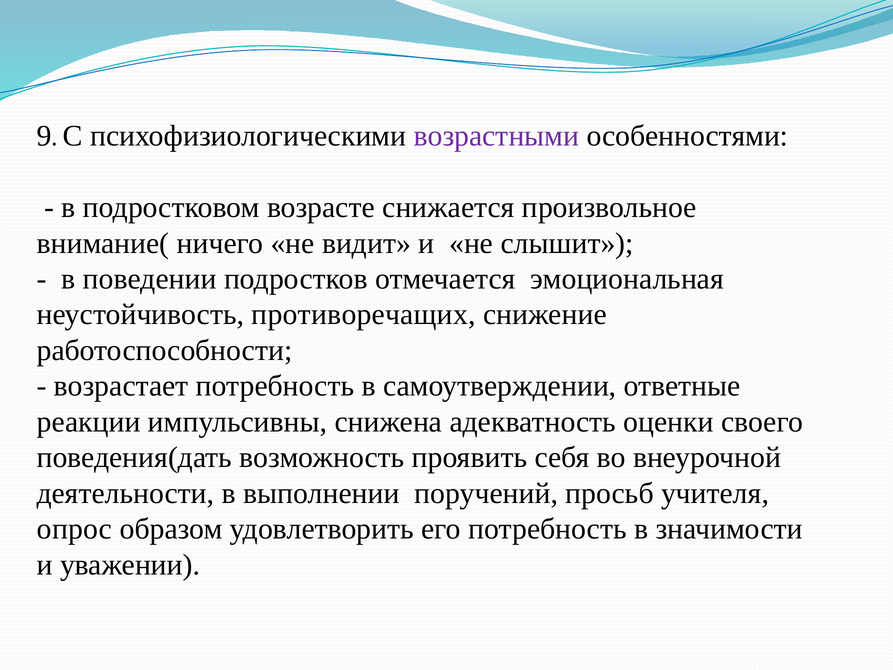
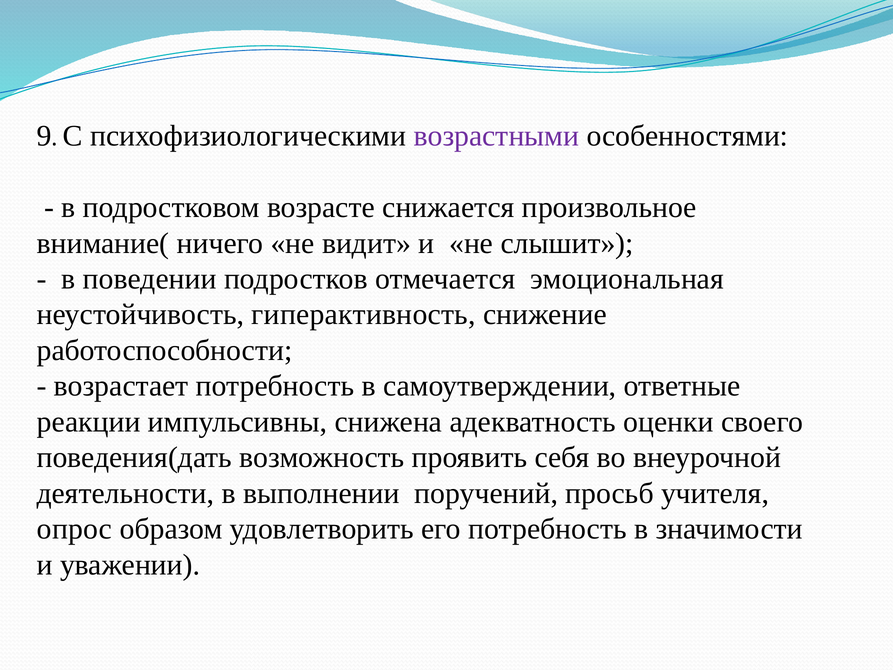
противоречащих: противоречащих -> гиперактивность (364, 315)
